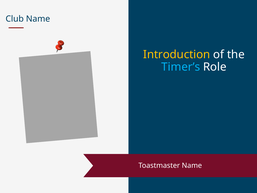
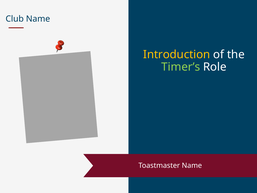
Timer’s colour: light blue -> light green (181, 67)
